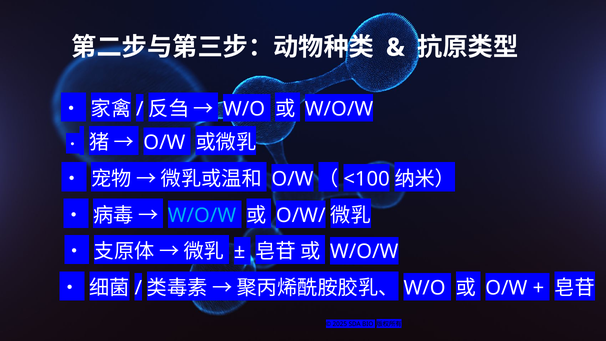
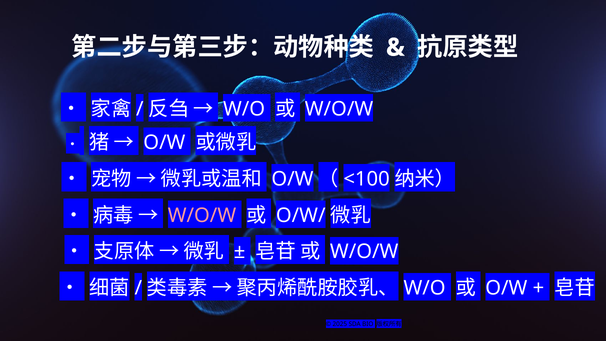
W/O/W colour: light blue -> pink (202, 215)
